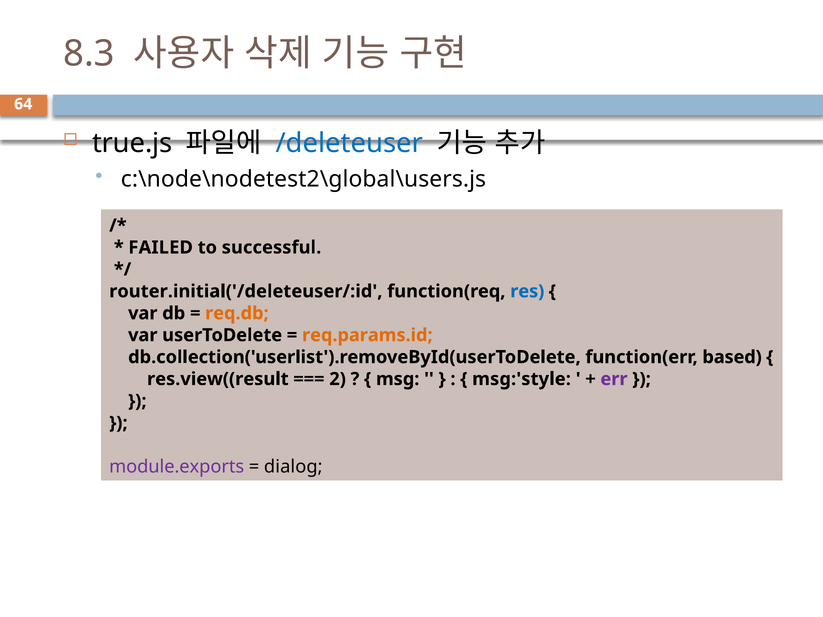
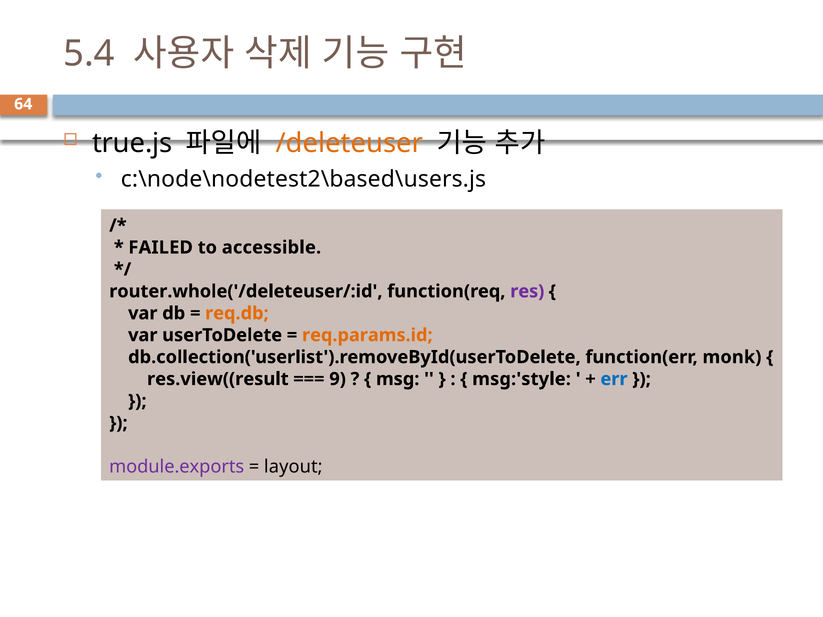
8.3: 8.3 -> 5.4 (89, 54)
/deleteuser colour: blue -> orange (349, 143)
c:\node\nodetest2\global\users.js: c:\node\nodetest2\global\users.js -> c:\node\nodetest2\based\users.js (303, 179)
successful: successful -> accessible (271, 248)
router.initial('/deleteuser/:id: router.initial('/deleteuser/:id -> router.whole('/deleteuser/:id (246, 291)
res colour: blue -> purple (527, 291)
based: based -> monk (732, 357)
2: 2 -> 9 (338, 379)
err colour: purple -> blue (614, 379)
dialog: dialog -> layout (293, 467)
